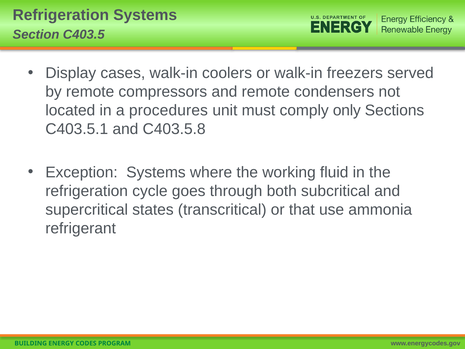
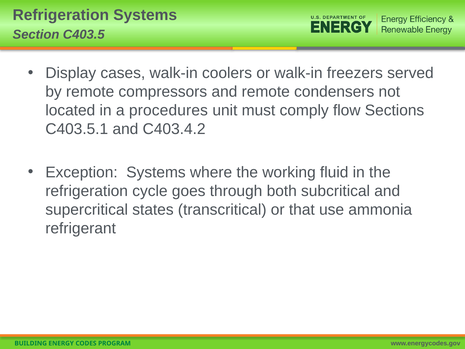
only: only -> flow (347, 110)
C403.5.8: C403.5.8 -> C403.4.2 (174, 129)
